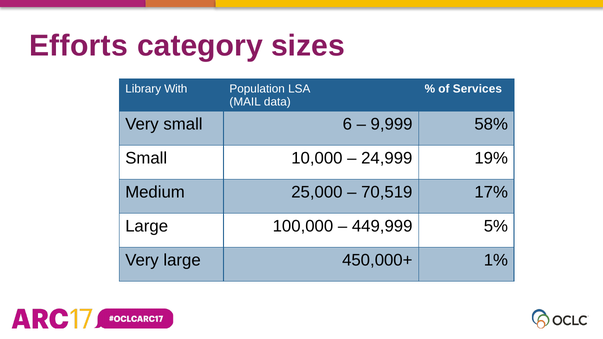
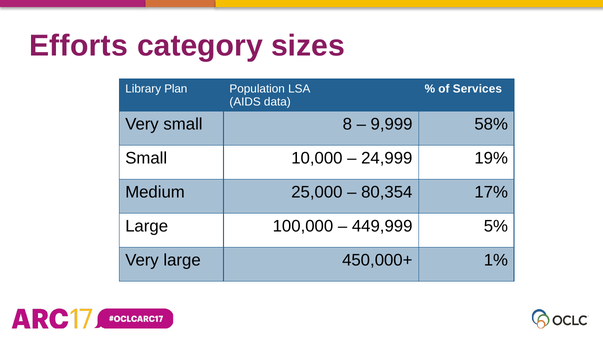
With: With -> Plan (176, 89)
MAIL: MAIL -> AIDS (245, 102)
6: 6 -> 8 (347, 124)
70,519: 70,519 -> 80,354 (387, 192)
